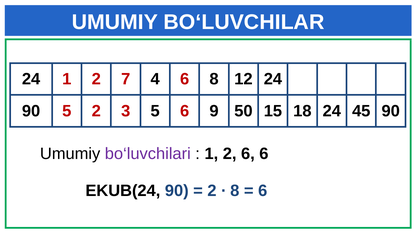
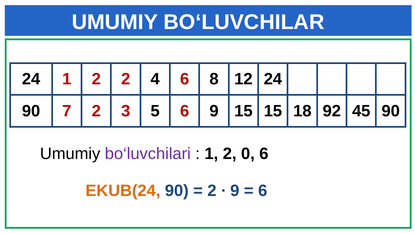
2 7: 7 -> 2 (126, 79)
90 5: 5 -> 7 (67, 111)
9 50: 50 -> 15 (243, 111)
18 24: 24 -> 92 (332, 111)
2 6: 6 -> 0 (248, 154)
EKUB(24 colour: black -> orange (123, 191)
8: 8 -> 9 (235, 191)
